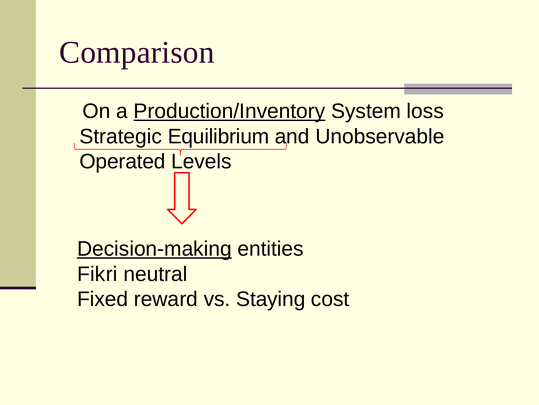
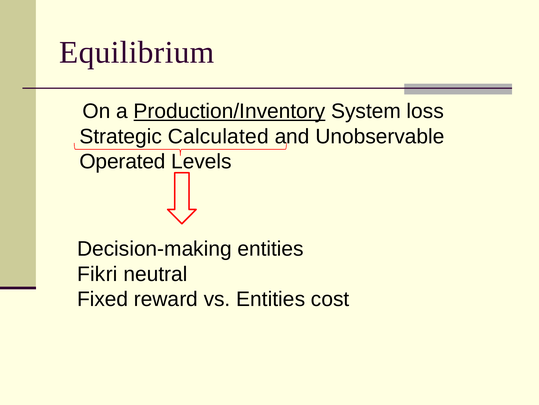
Comparison: Comparison -> Equilibrium (137, 52)
Equilibrium: Equilibrium -> Calculated (218, 136)
Decision-making underline: present -> none (154, 249)
vs Staying: Staying -> Entities (271, 299)
